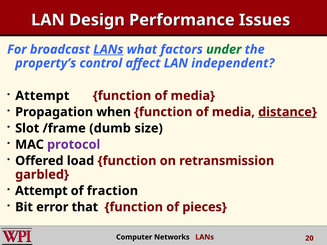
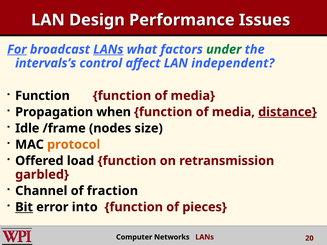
For underline: none -> present (17, 50)
property’s: property’s -> intervals’s (46, 63)
Attempt: Attempt -> Function (42, 96)
Slot: Slot -> Idle (27, 128)
dumb: dumb -> nodes (110, 128)
protocol colour: purple -> orange (74, 145)
Attempt: Attempt -> Channel (41, 191)
Bit underline: none -> present (24, 207)
that: that -> into (85, 207)
